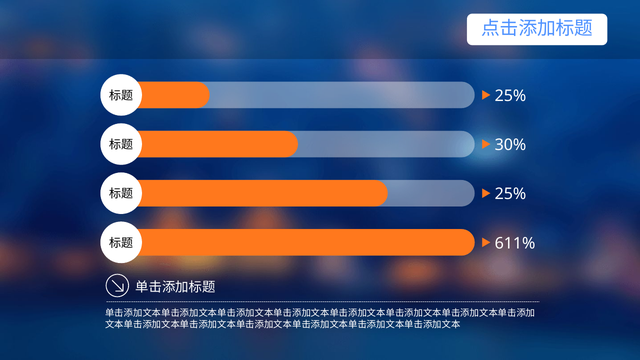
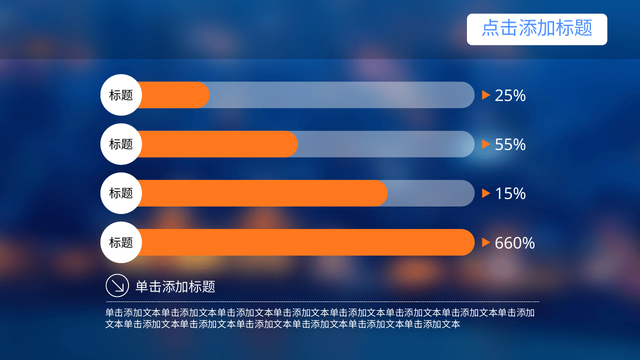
30%: 30% -> 55% (510, 145)
25%: 25% -> 15% (510, 194)
611%: 611% -> 660% (515, 243)
